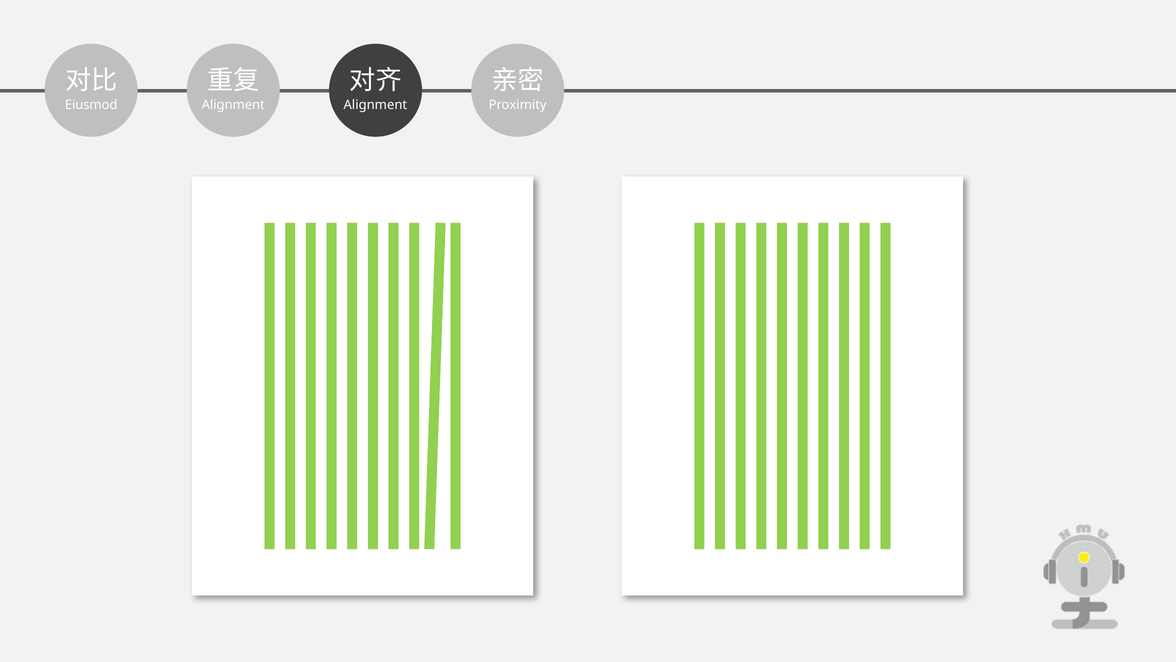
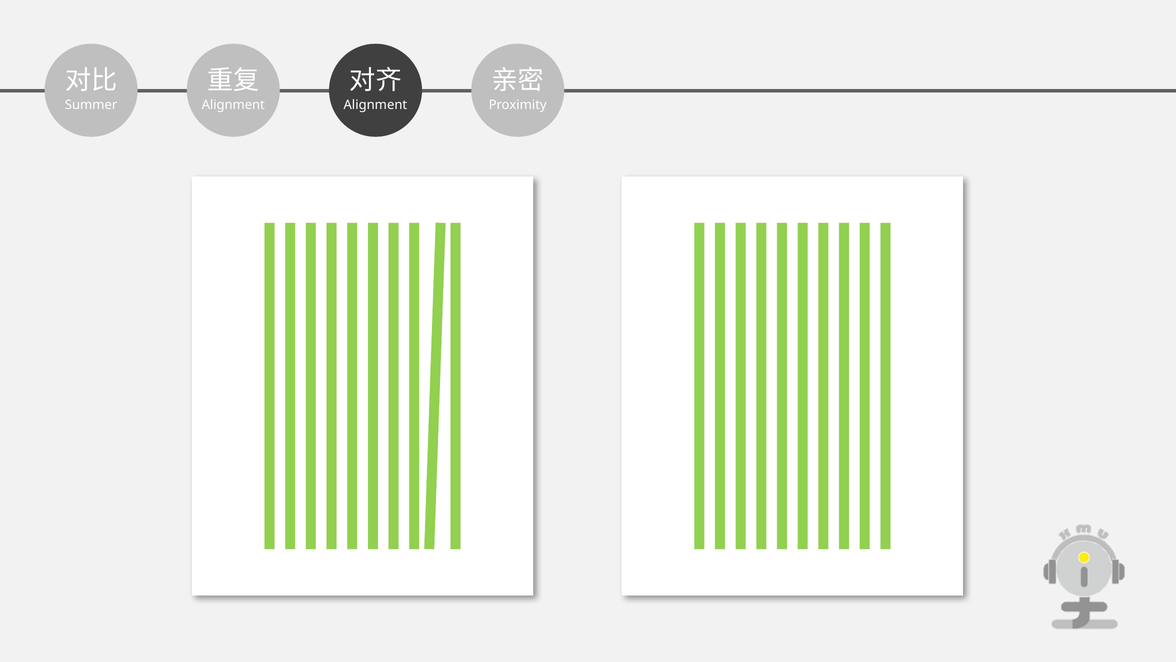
Eiusmod: Eiusmod -> Summer (91, 105)
